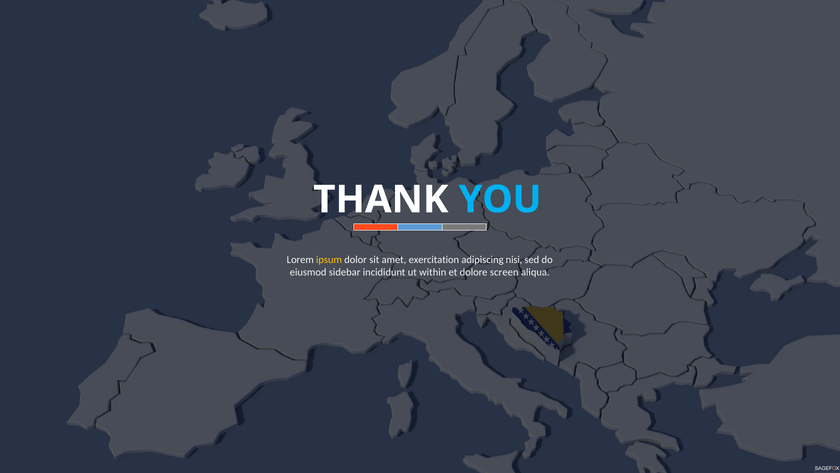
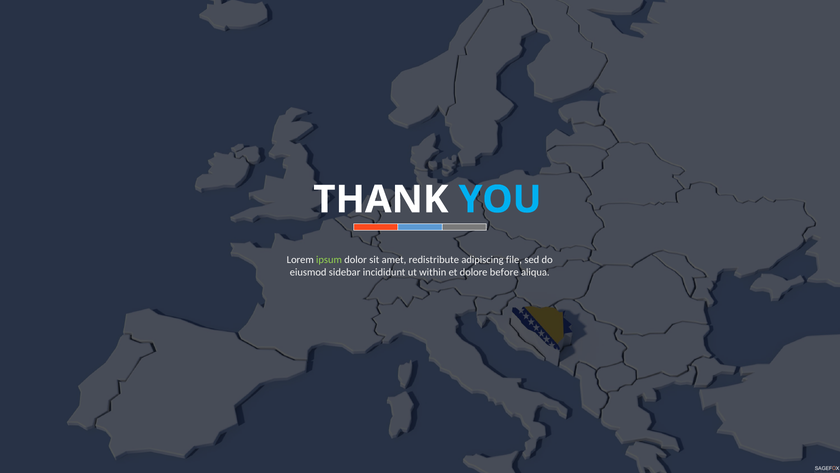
ipsum colour: yellow -> light green (329, 259)
exercitation: exercitation -> redistribute (434, 259)
nisi: nisi -> file (514, 259)
screen: screen -> before (504, 272)
